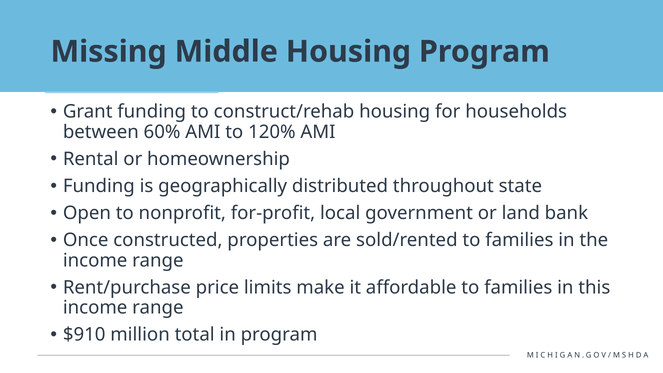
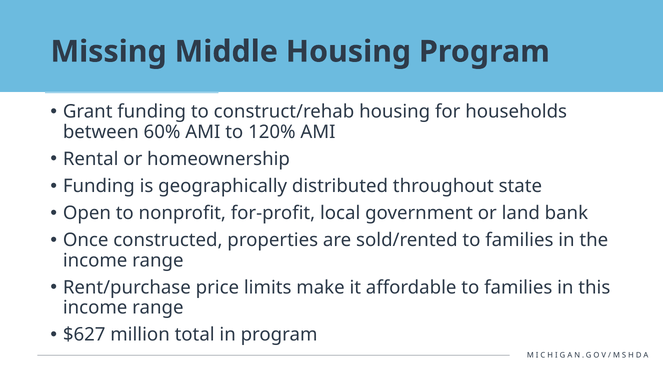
$910: $910 -> $627 (84, 335)
